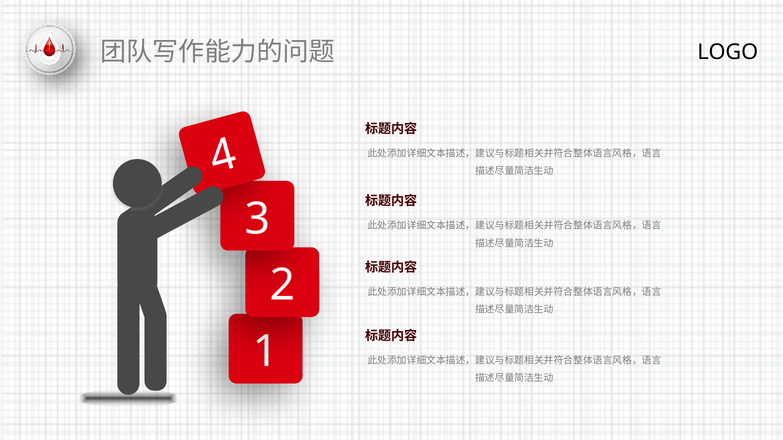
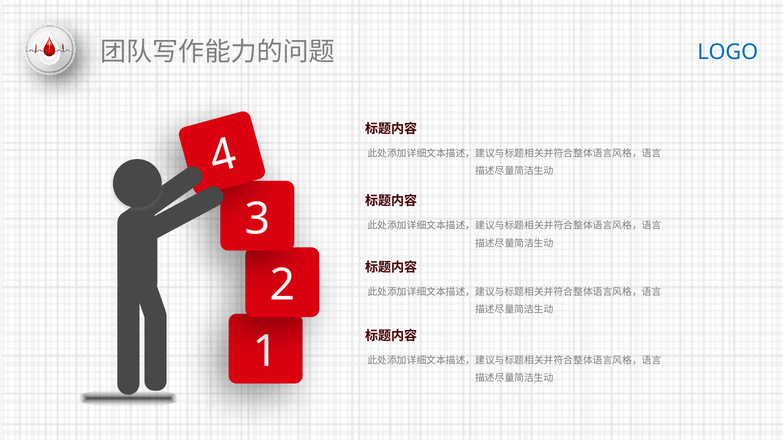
LOGO colour: black -> blue (728, 52)
